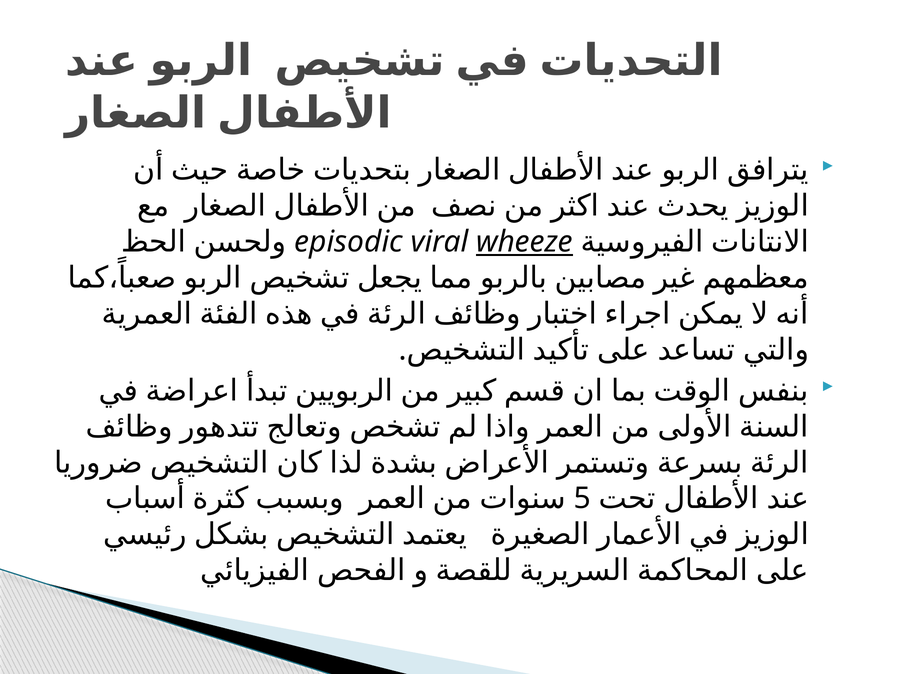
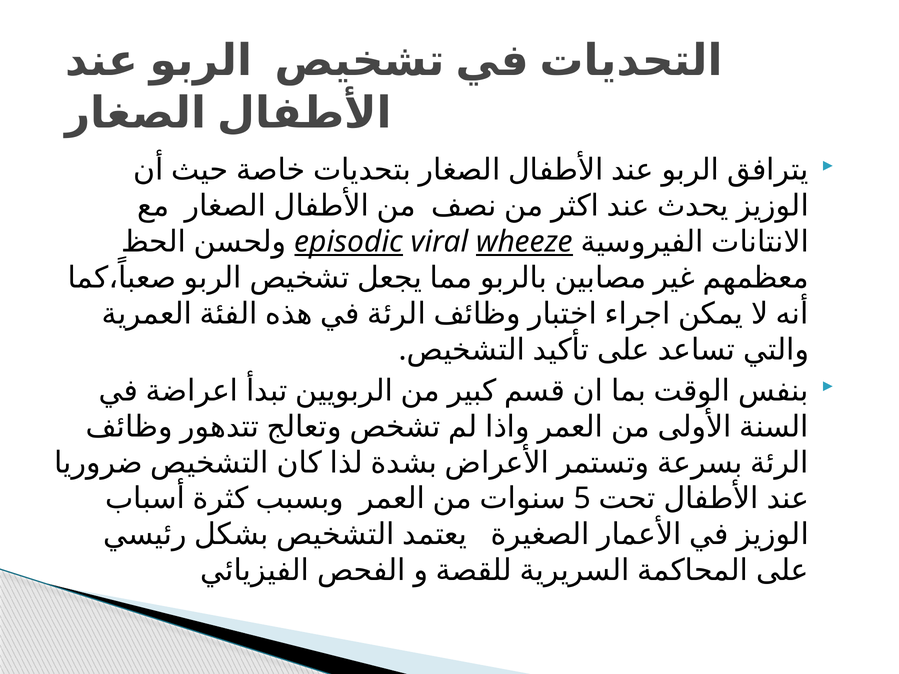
episodic underline: none -> present (349, 242)
